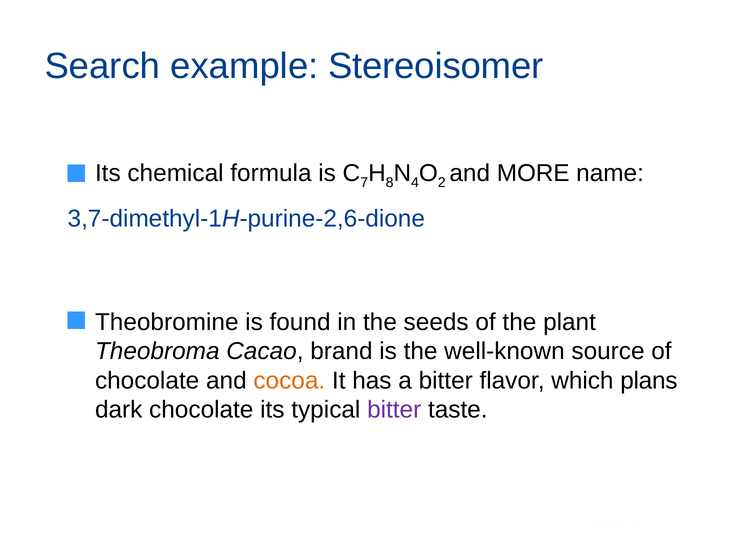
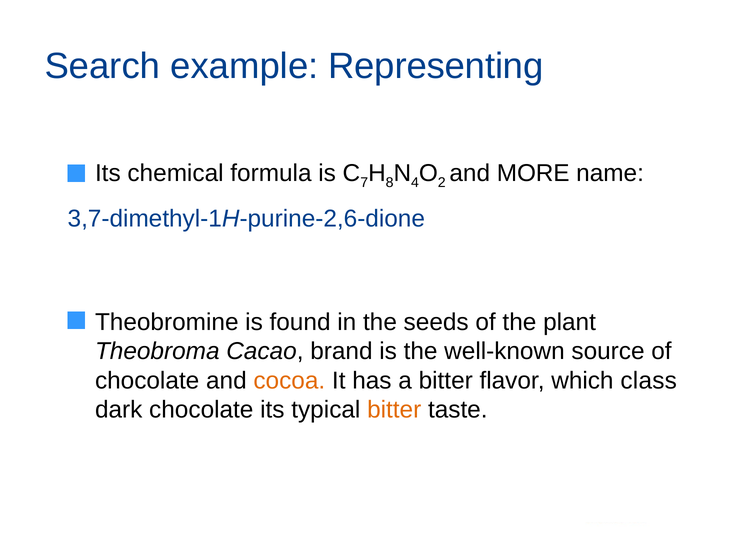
Stereoisomer: Stereoisomer -> Representing (436, 66)
plans: plans -> class (649, 381)
bitter colour: purple -> orange (394, 410)
